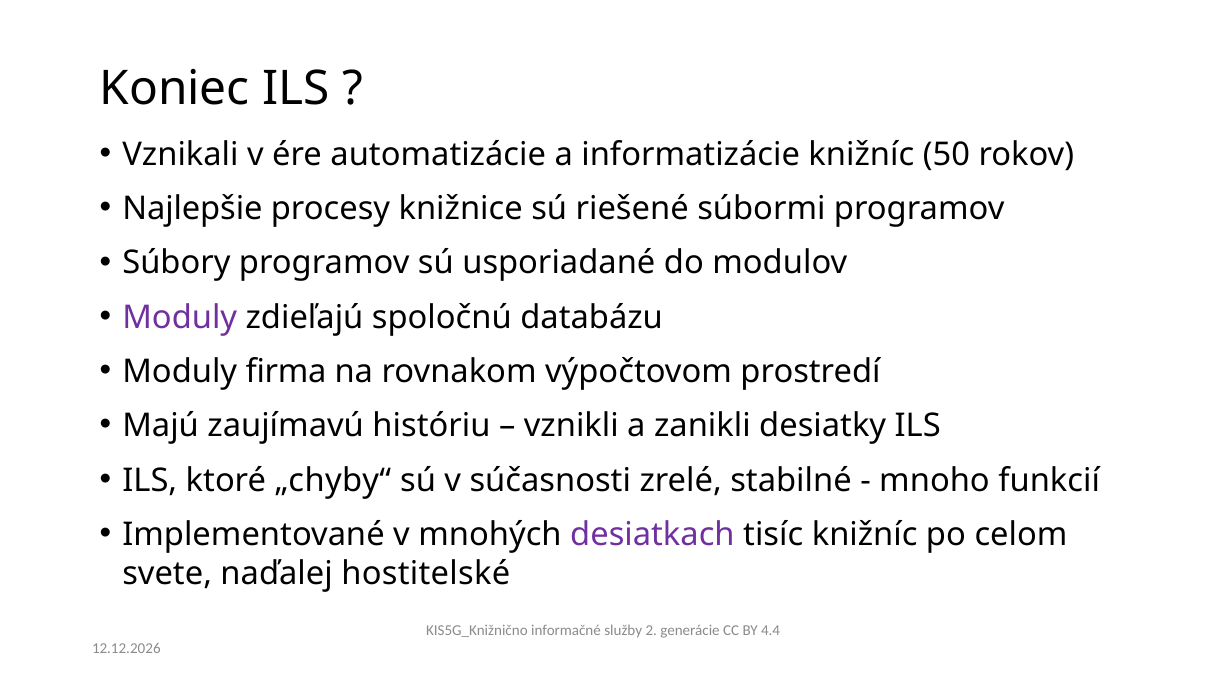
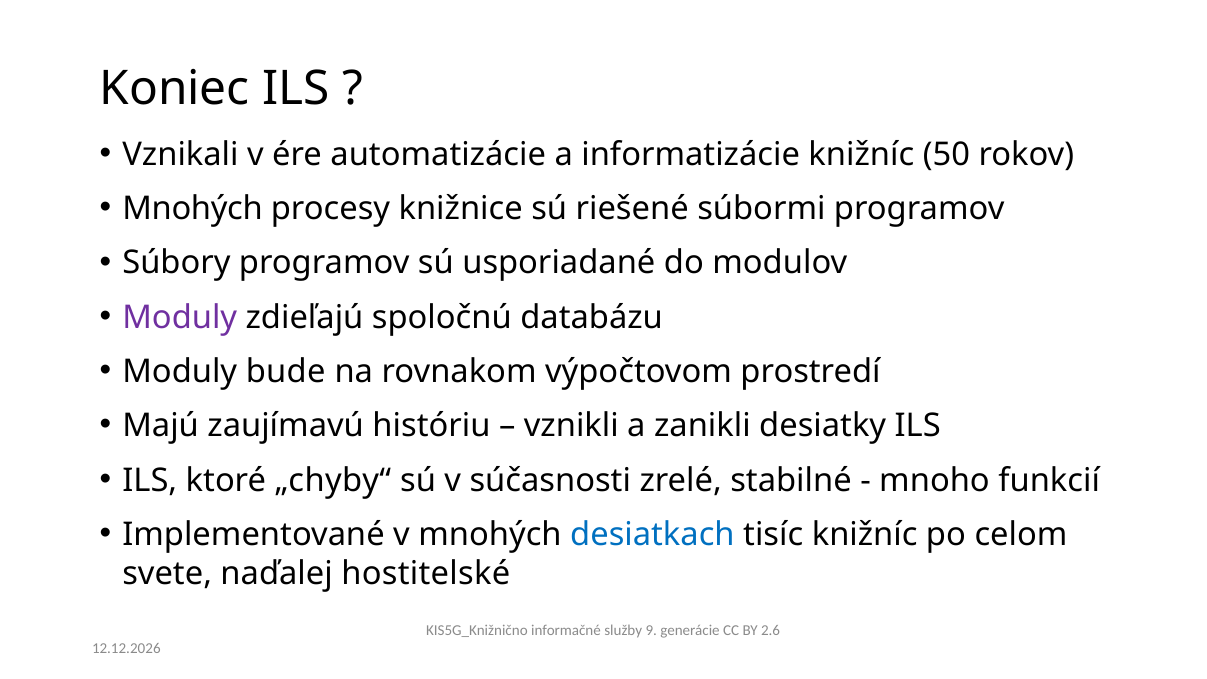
Najlepšie: Najlepšie -> Mnohých (193, 209)
firma: firma -> bude (286, 372)
desiatkach colour: purple -> blue (652, 534)
2: 2 -> 9 (651, 630)
4.4: 4.4 -> 2.6 (771, 630)
